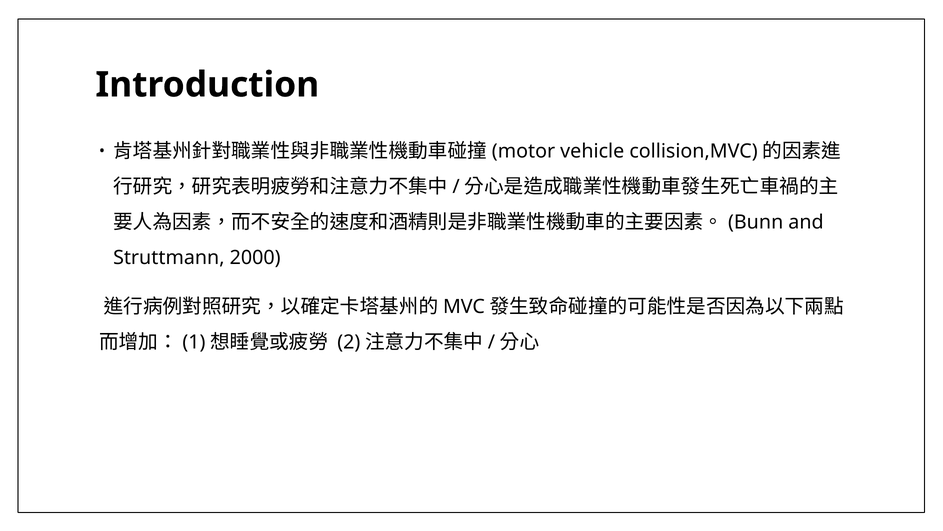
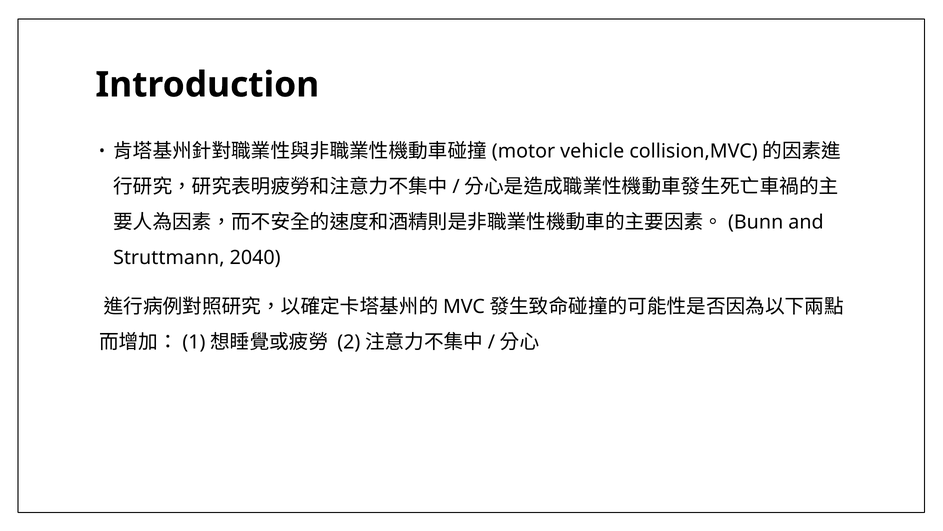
2000: 2000 -> 2040 (255, 257)
